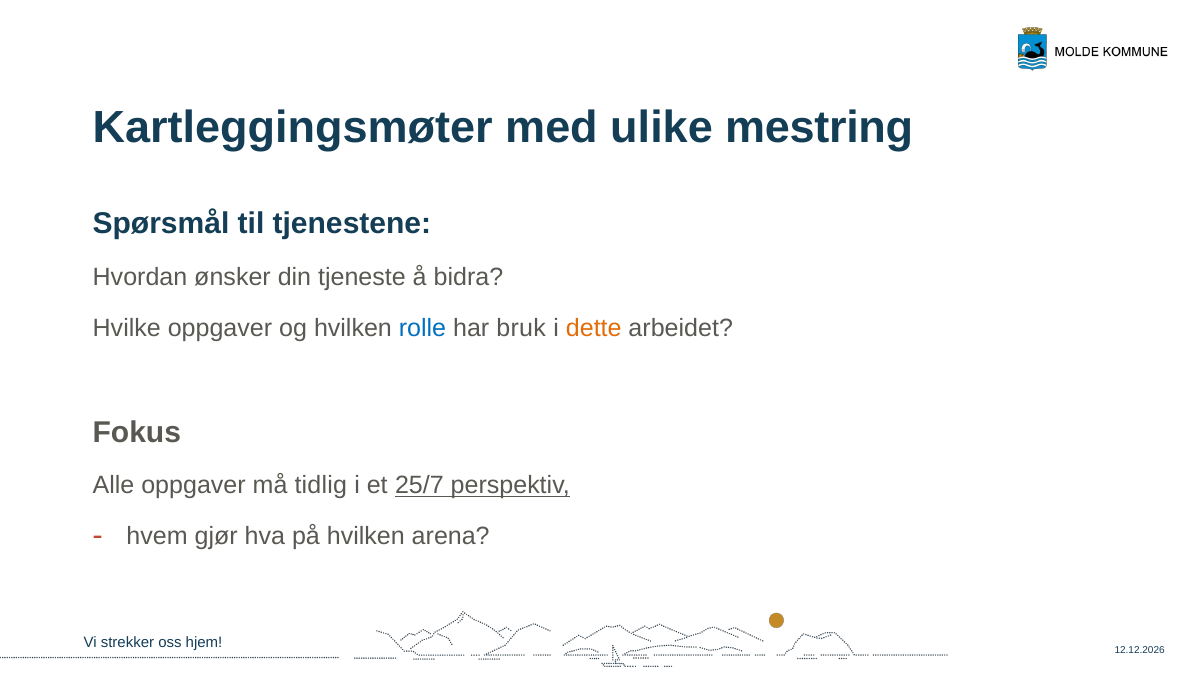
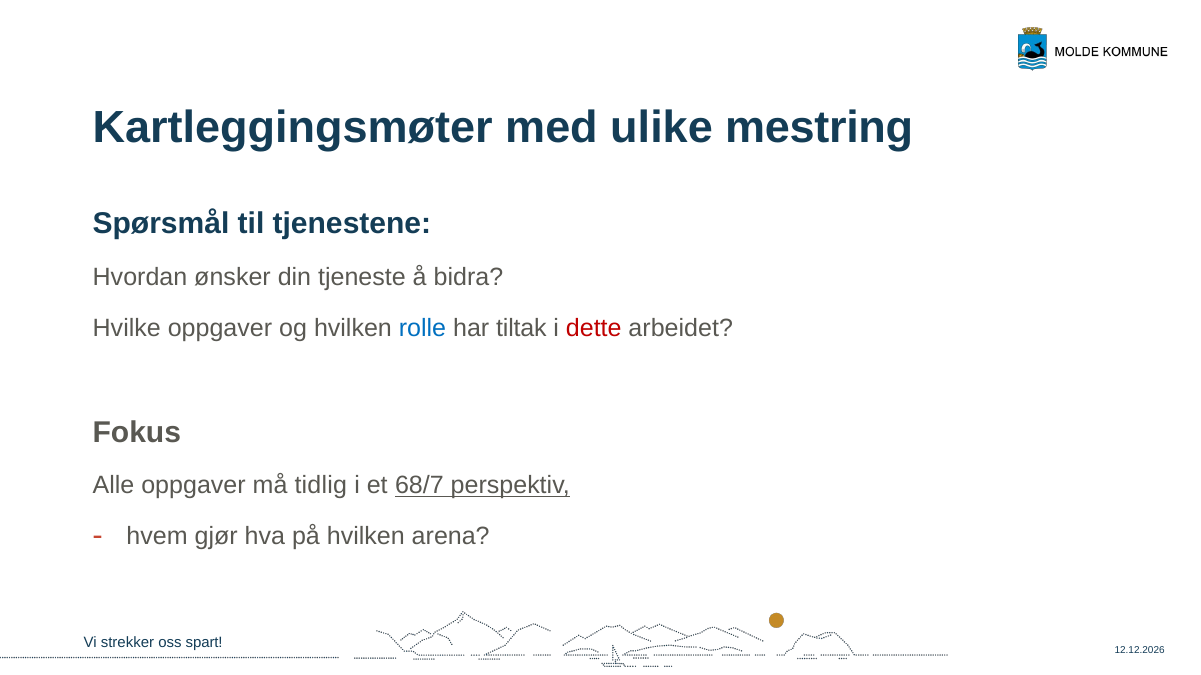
bruk: bruk -> tiltak (521, 328)
dette colour: orange -> red (594, 328)
25/7: 25/7 -> 68/7 (419, 486)
hjem: hjem -> spart (204, 643)
